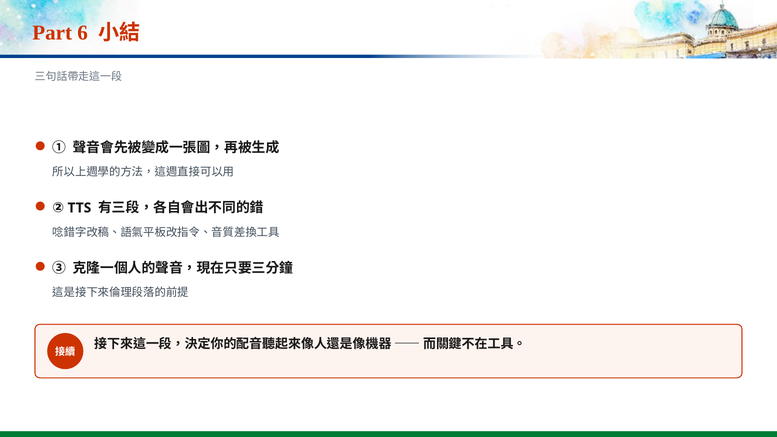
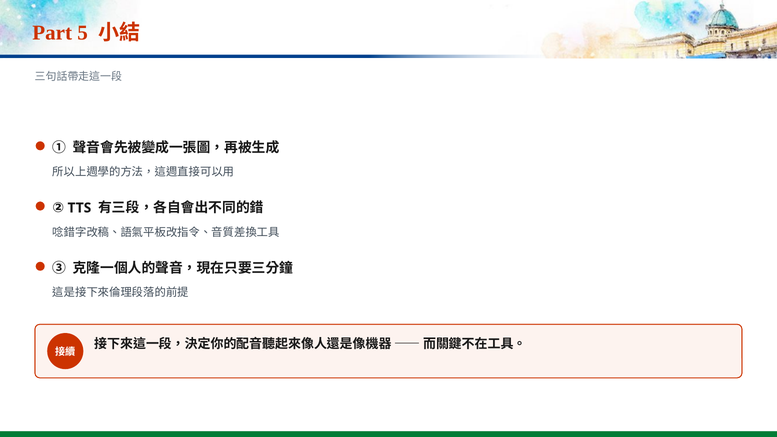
6: 6 -> 5 (83, 33)
